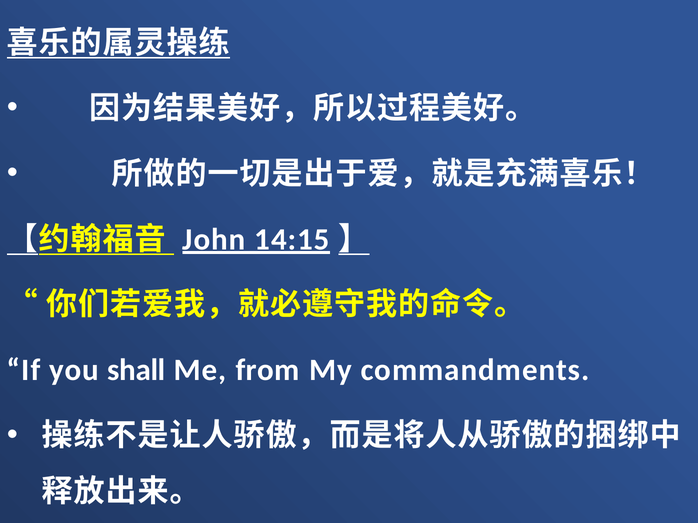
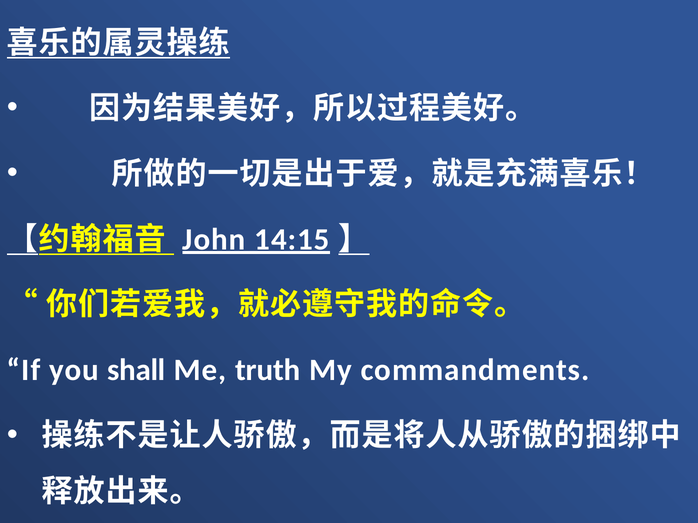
from: from -> truth (268, 371)
